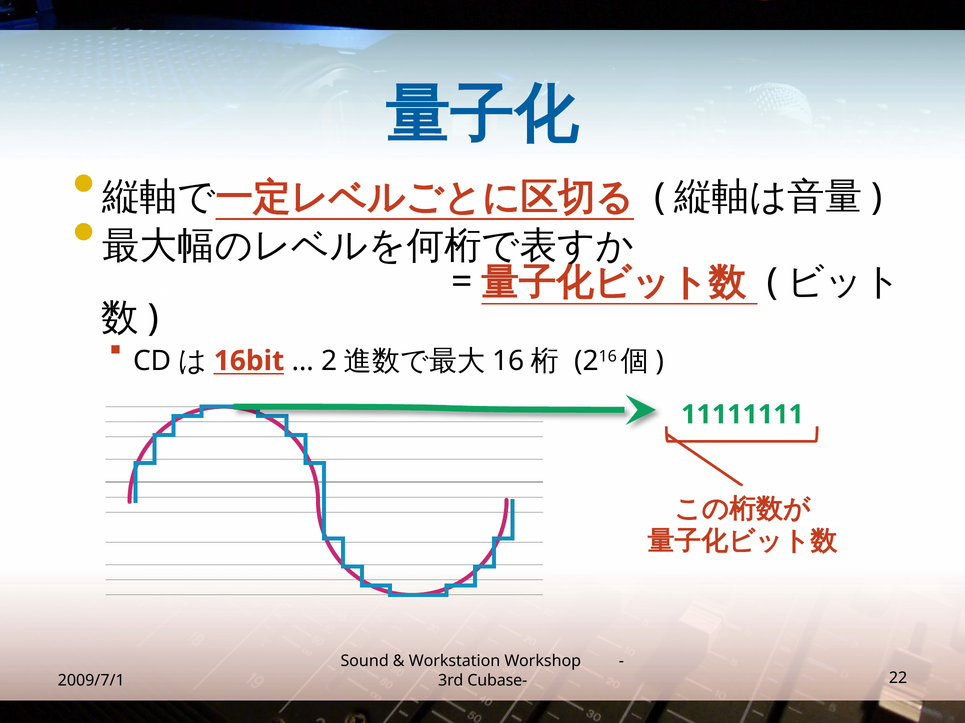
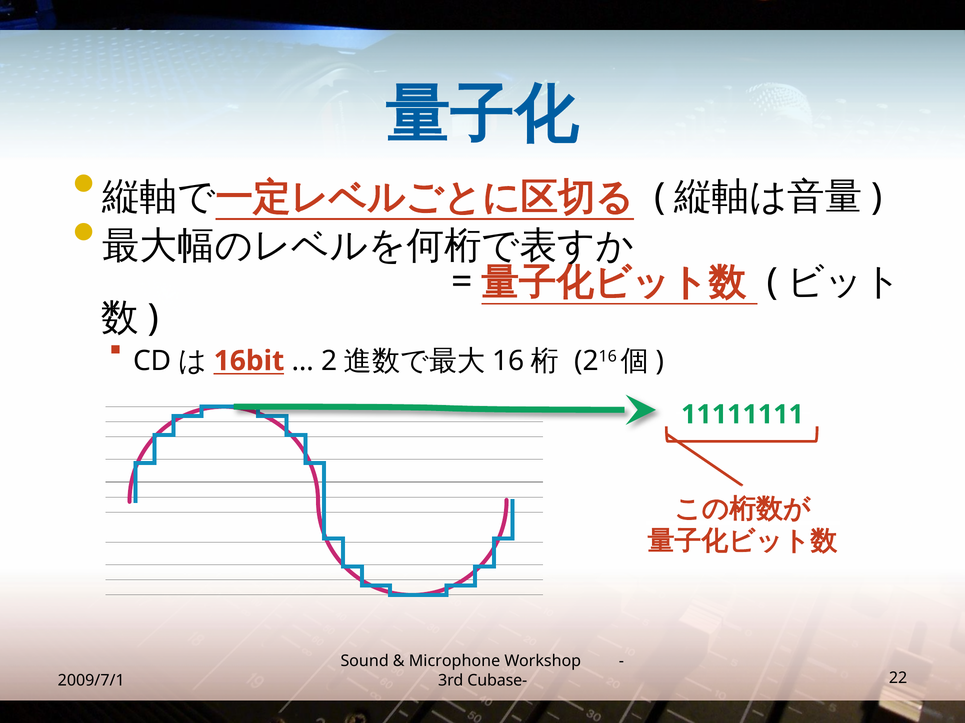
Workstation: Workstation -> Microphone (454, 662)
